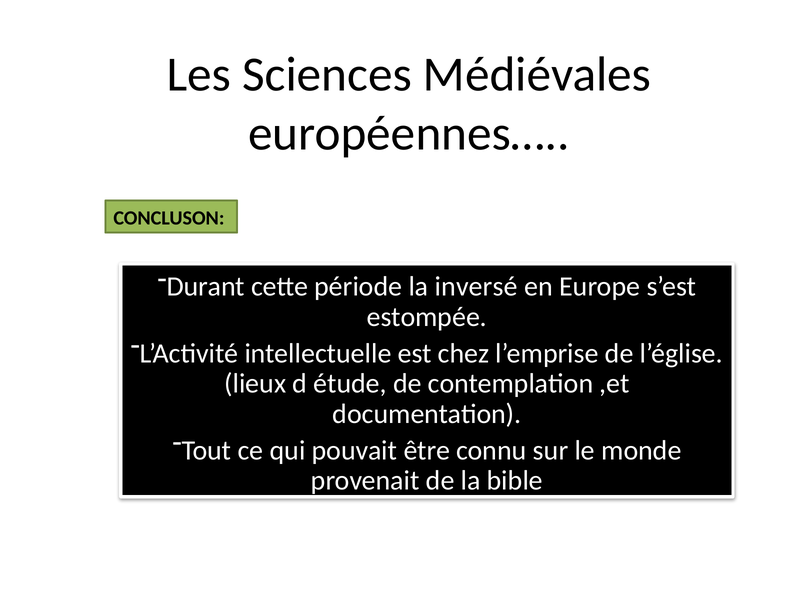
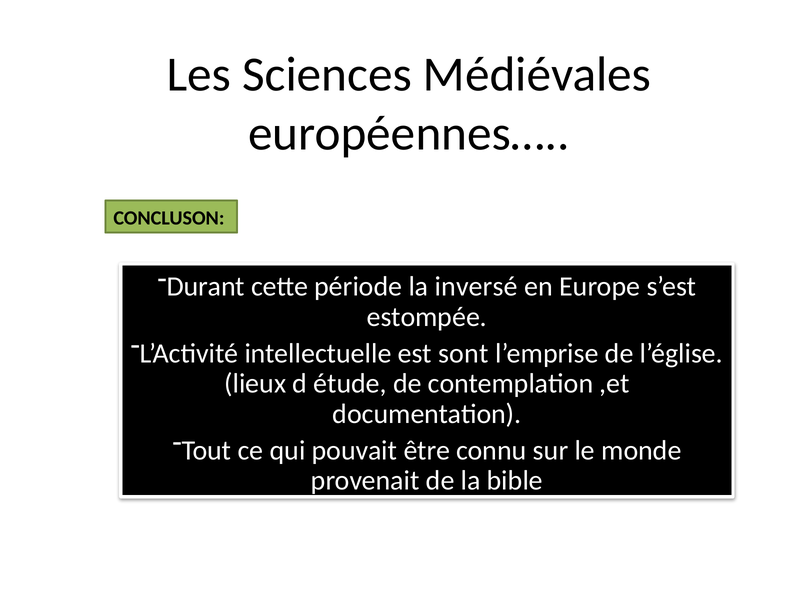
chez: chez -> sont (463, 354)
